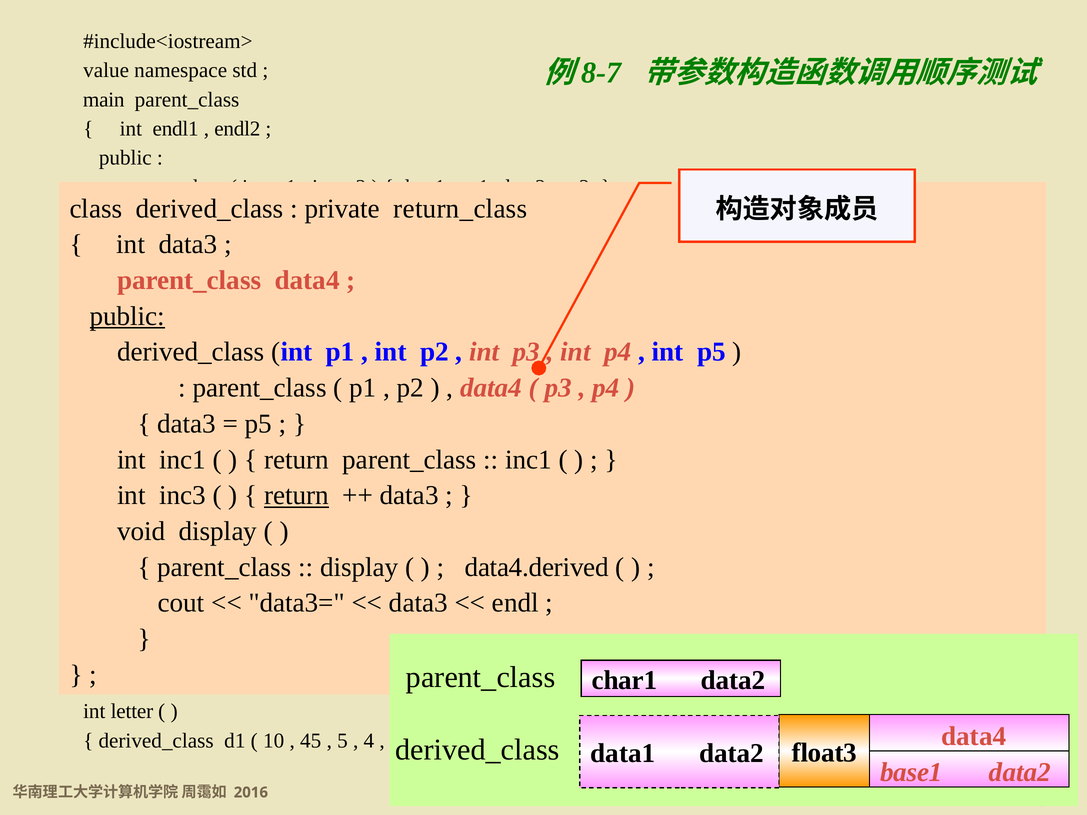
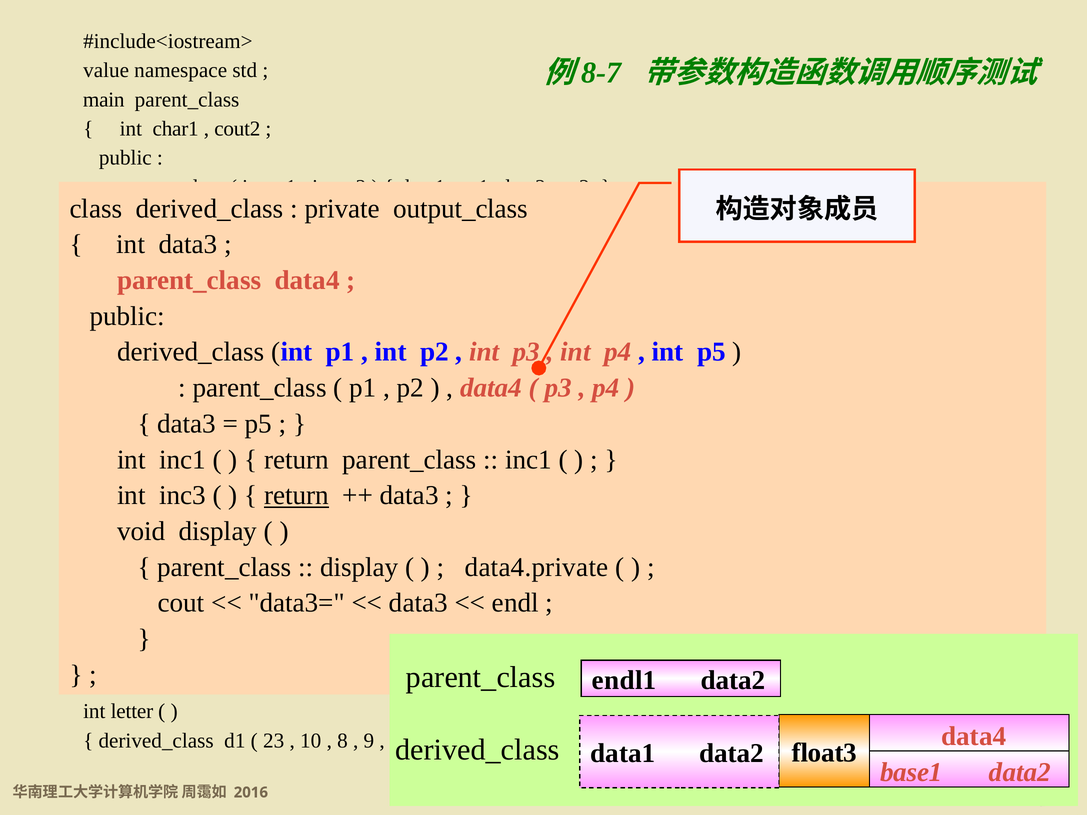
endl1: endl1 -> char1 (176, 129)
endl2: endl2 -> cout2 (237, 129)
return_class: return_class -> output_class (461, 209)
public underline: present -> none (127, 316)
data4.derived: data4.derived -> data4.private (537, 567)
char1: char1 -> endl1 (624, 681)
10: 10 -> 23 (274, 741)
45: 45 -> 10 (311, 741)
5: 5 -> 8 (342, 741)
4: 4 -> 9 (369, 741)
